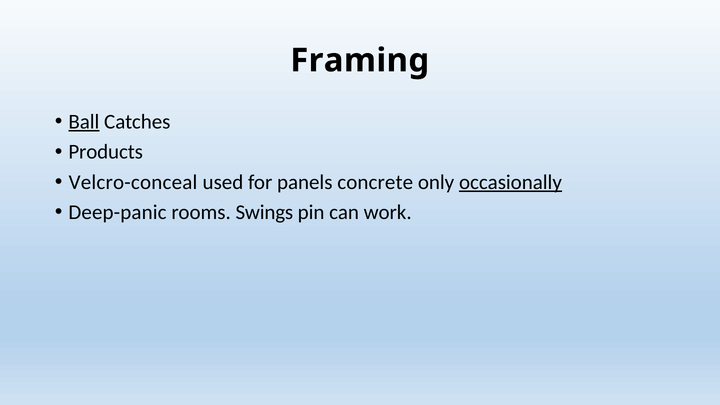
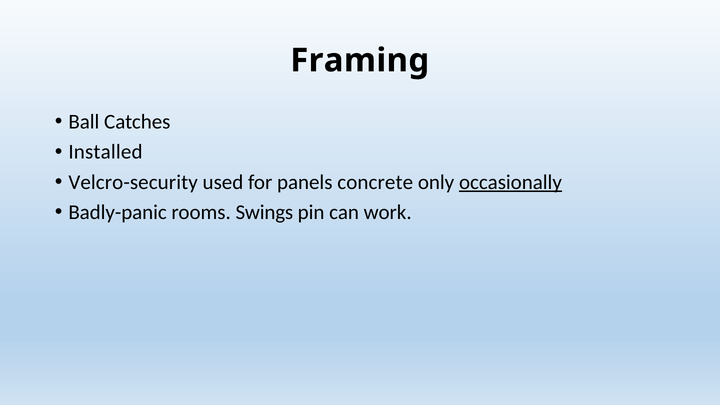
Ball underline: present -> none (84, 122)
Products: Products -> Installed (105, 152)
Velcro-conceal: Velcro-conceal -> Velcro-security (133, 182)
Deep-panic: Deep-panic -> Badly-panic (118, 212)
